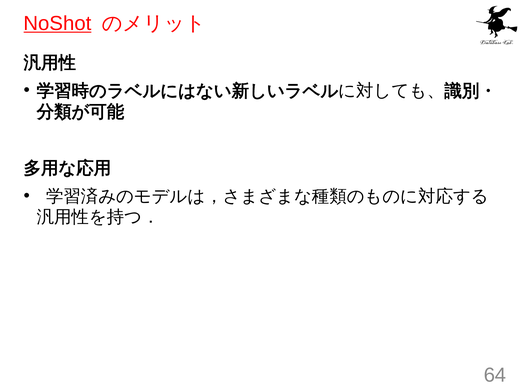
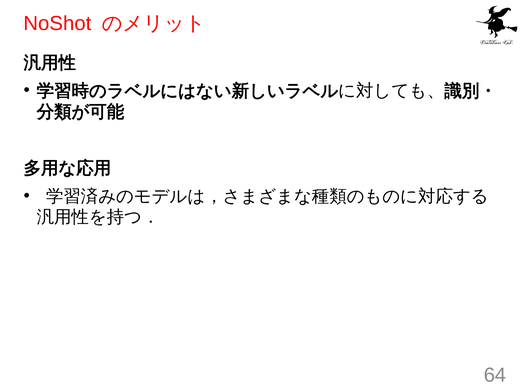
NoShot underline: present -> none (57, 23)
